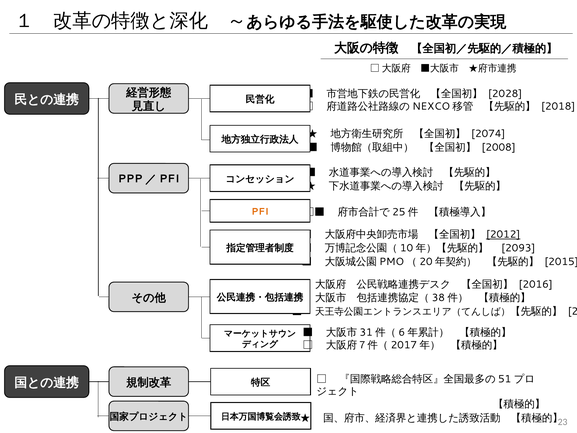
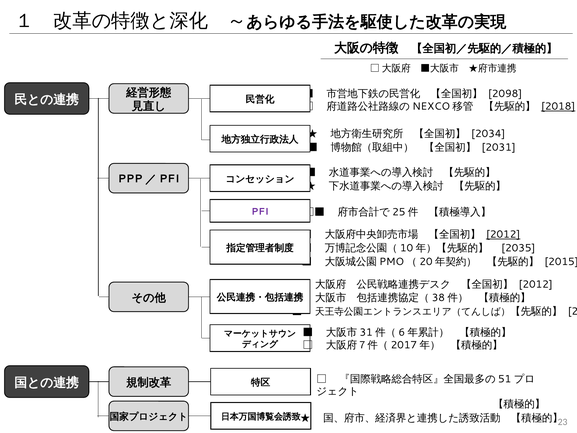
2028: 2028 -> 2098 (505, 94)
2018 underline: none -> present (558, 106)
2074: 2074 -> 2034 (488, 134)
2008: 2008 -> 2031 (499, 147)
PFI colour: orange -> purple (260, 211)
2093: 2093 -> 2035 (518, 248)
2016: 2016 -> 2012 (536, 284)
